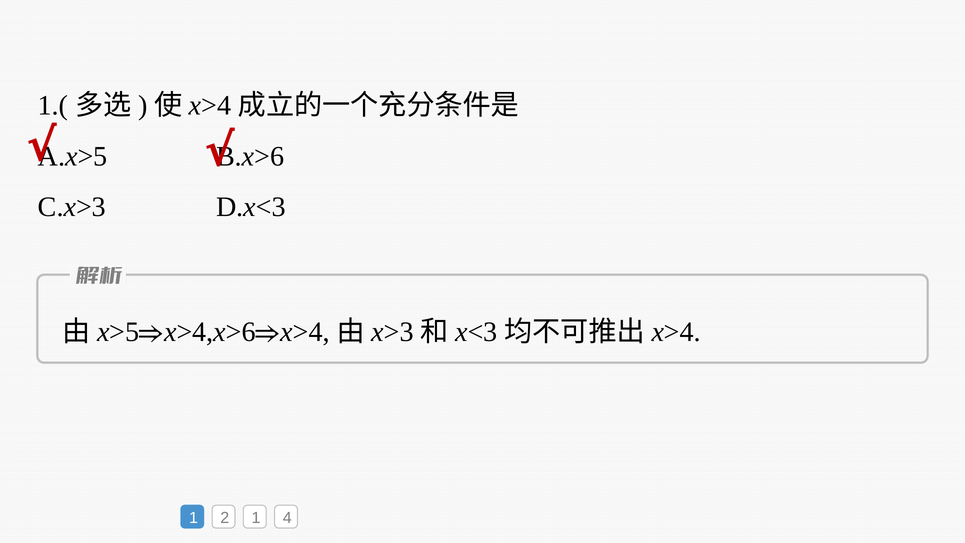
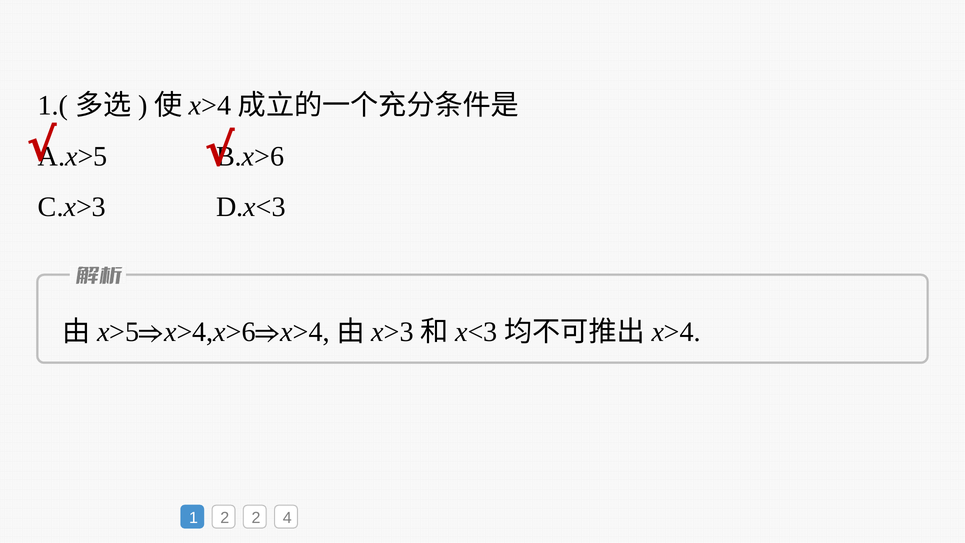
2 1: 1 -> 2 (256, 518)
